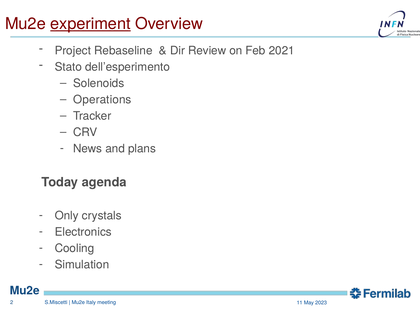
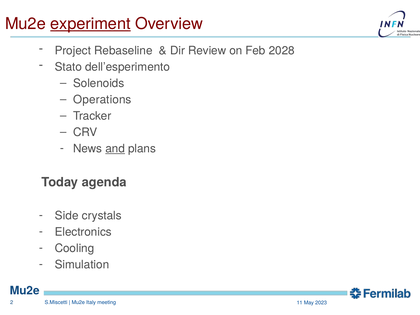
2021: 2021 -> 2028 (282, 51)
and underline: none -> present (115, 149)
Only: Only -> Side (67, 216)
